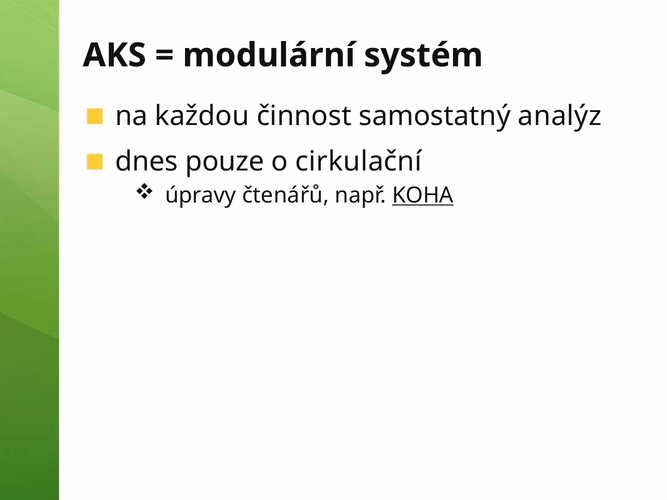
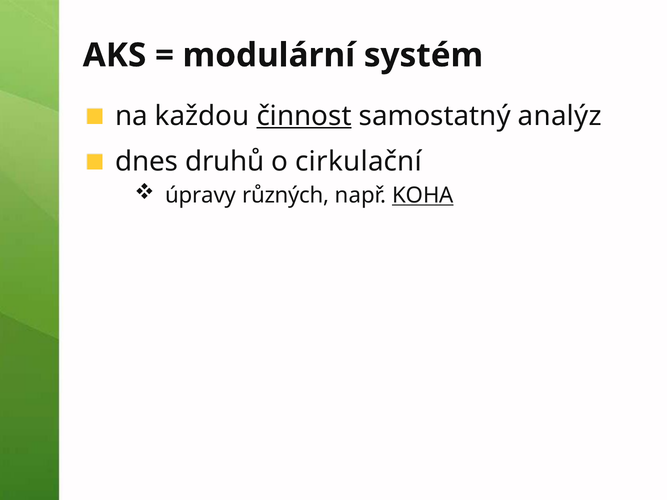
činnost underline: none -> present (304, 116)
pouze: pouze -> druhů (225, 162)
čtenářů: čtenářů -> různých (286, 196)
